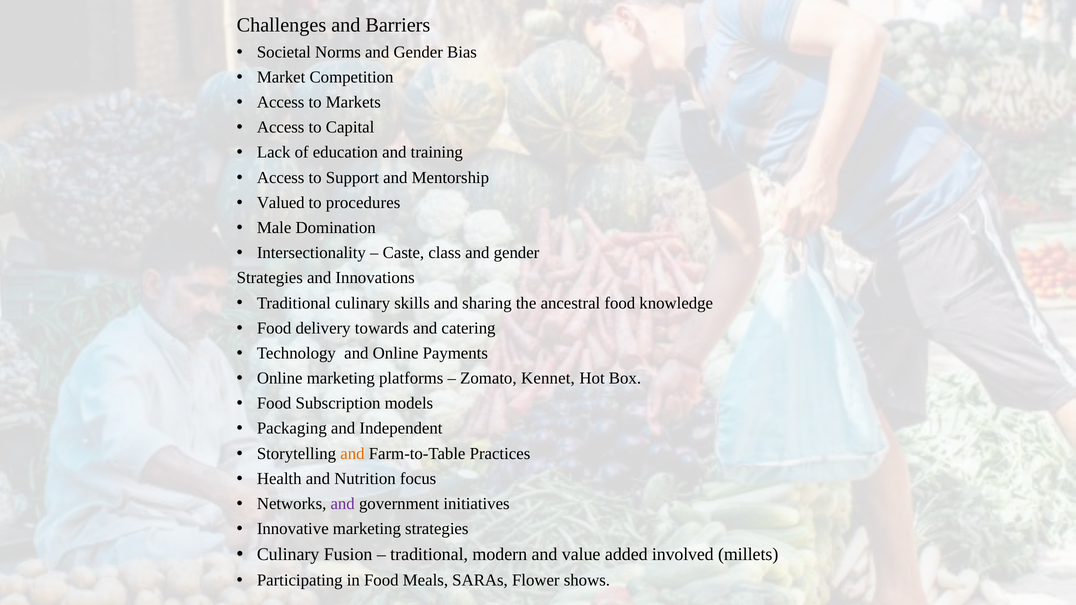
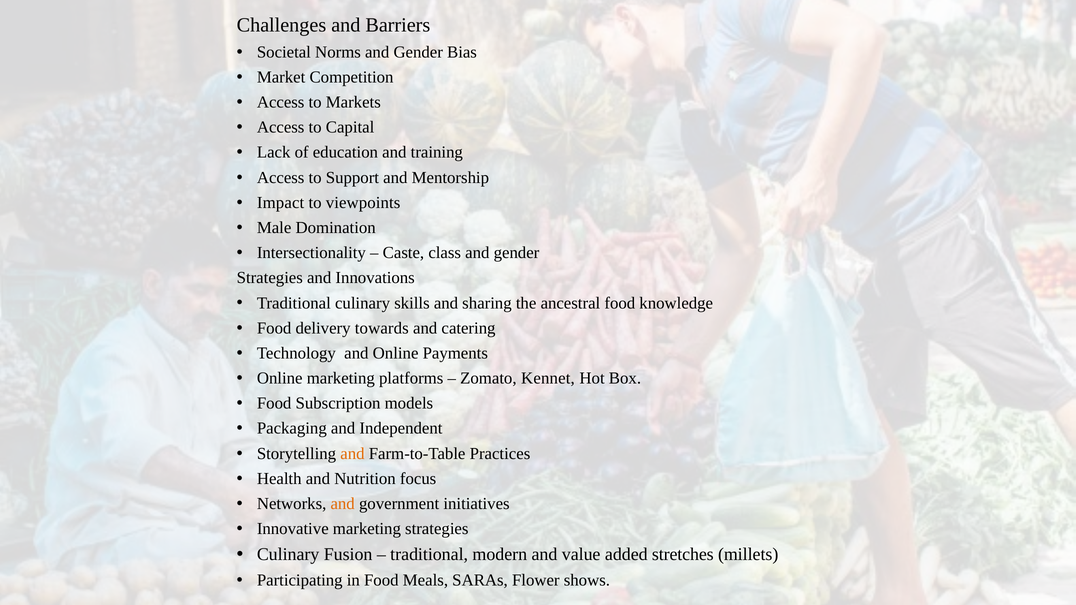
Valued: Valued -> Impact (281, 203)
procedures: procedures -> viewpoints (363, 203)
and colour: purple -> orange (343, 504)
involved: involved -> stretches (683, 555)
